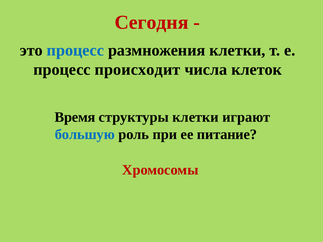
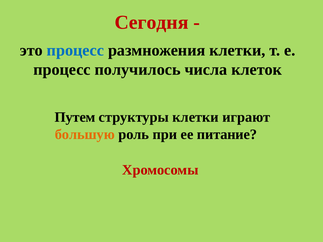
происходит: происходит -> получилось (138, 70)
Время: Время -> Путем (75, 117)
большую colour: blue -> orange (85, 134)
